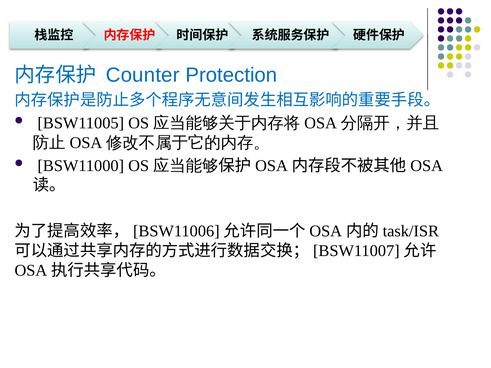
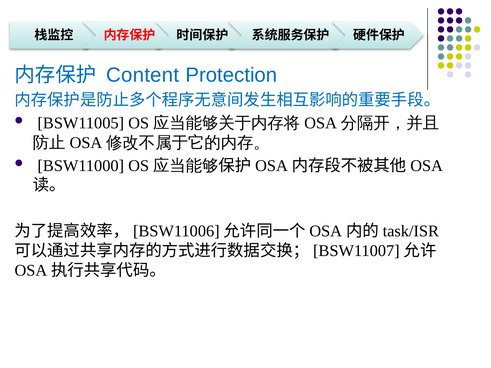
Counter: Counter -> Content (143, 75)
